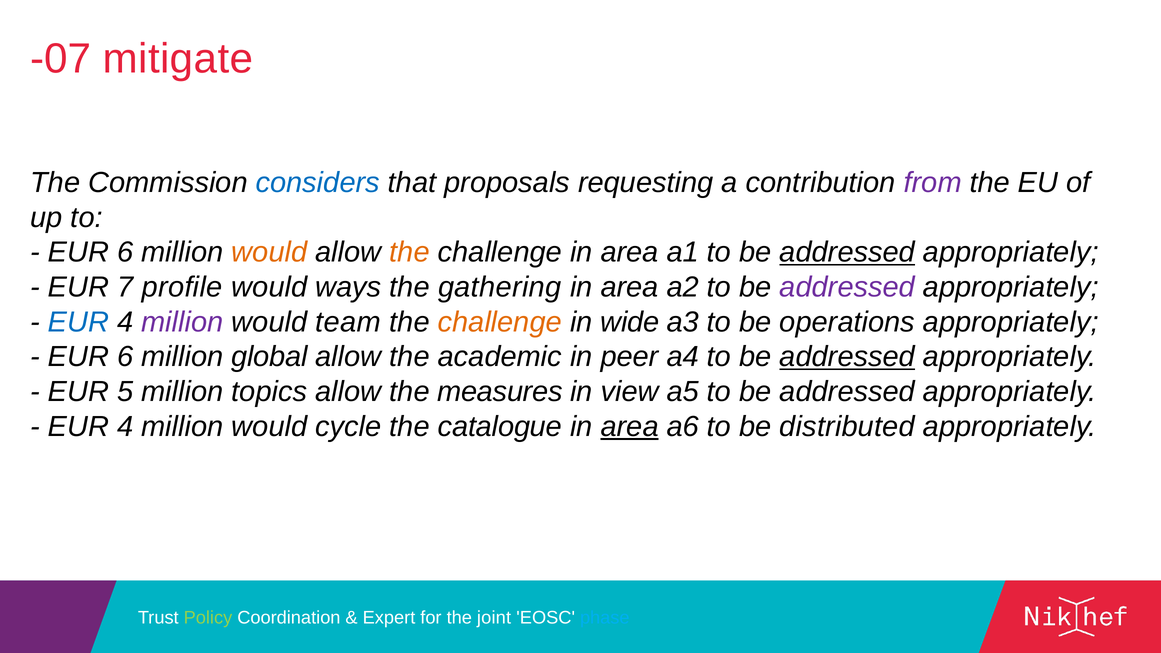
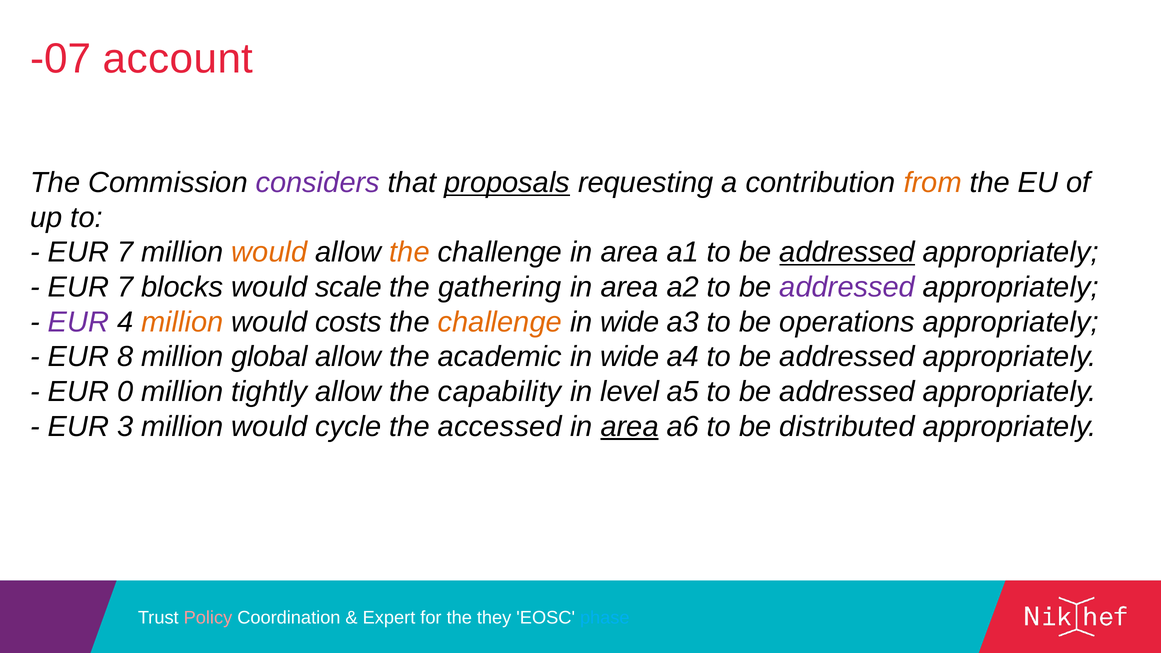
mitigate: mitigate -> account (178, 59)
considers colour: blue -> purple (318, 183)
proposals underline: none -> present (507, 183)
from colour: purple -> orange (933, 183)
6: 6 -> 7 (125, 252)
profile: profile -> blocks (182, 287)
ways: ways -> scale (348, 287)
EUR colour: blue -> purple (78, 322)
million colour: purple -> orange (182, 322)
team: team -> costs (348, 322)
6: 6 -> 8 (125, 357)
peer: peer -> wide (630, 357)
addressed underline: present -> none (847, 357)
5: 5 -> 0 (125, 392)
topics: topics -> tightly (269, 392)
measures: measures -> capability (500, 392)
view: view -> level (630, 392)
4: 4 -> 3 (125, 427)
catalogue: catalogue -> accessed (500, 427)
Policy colour: light green -> pink (208, 618)
joint: joint -> they (494, 618)
